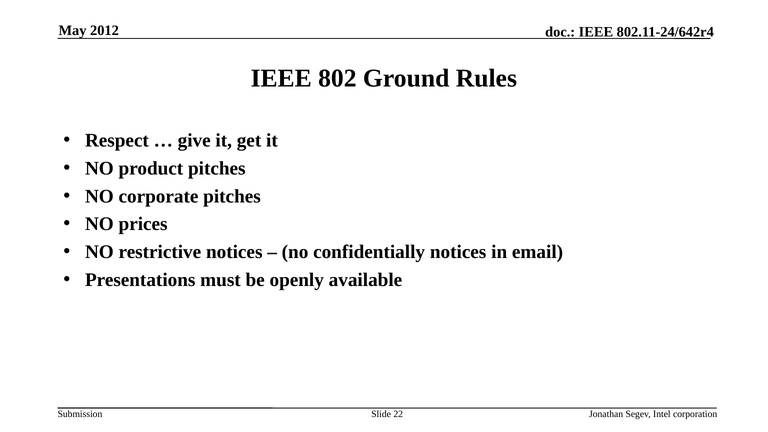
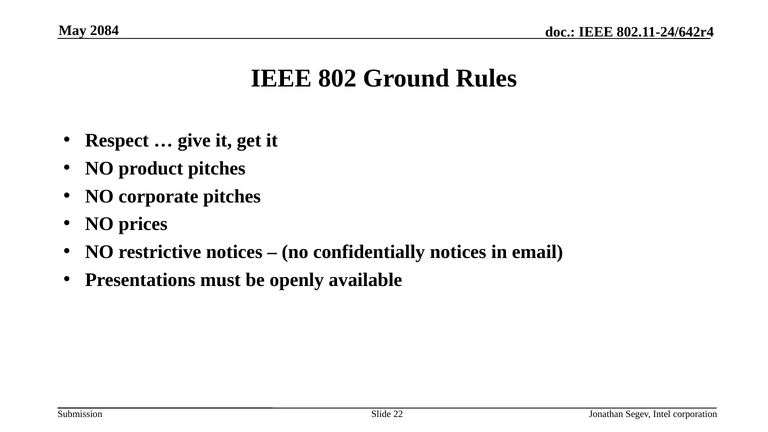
2012: 2012 -> 2084 (104, 31)
